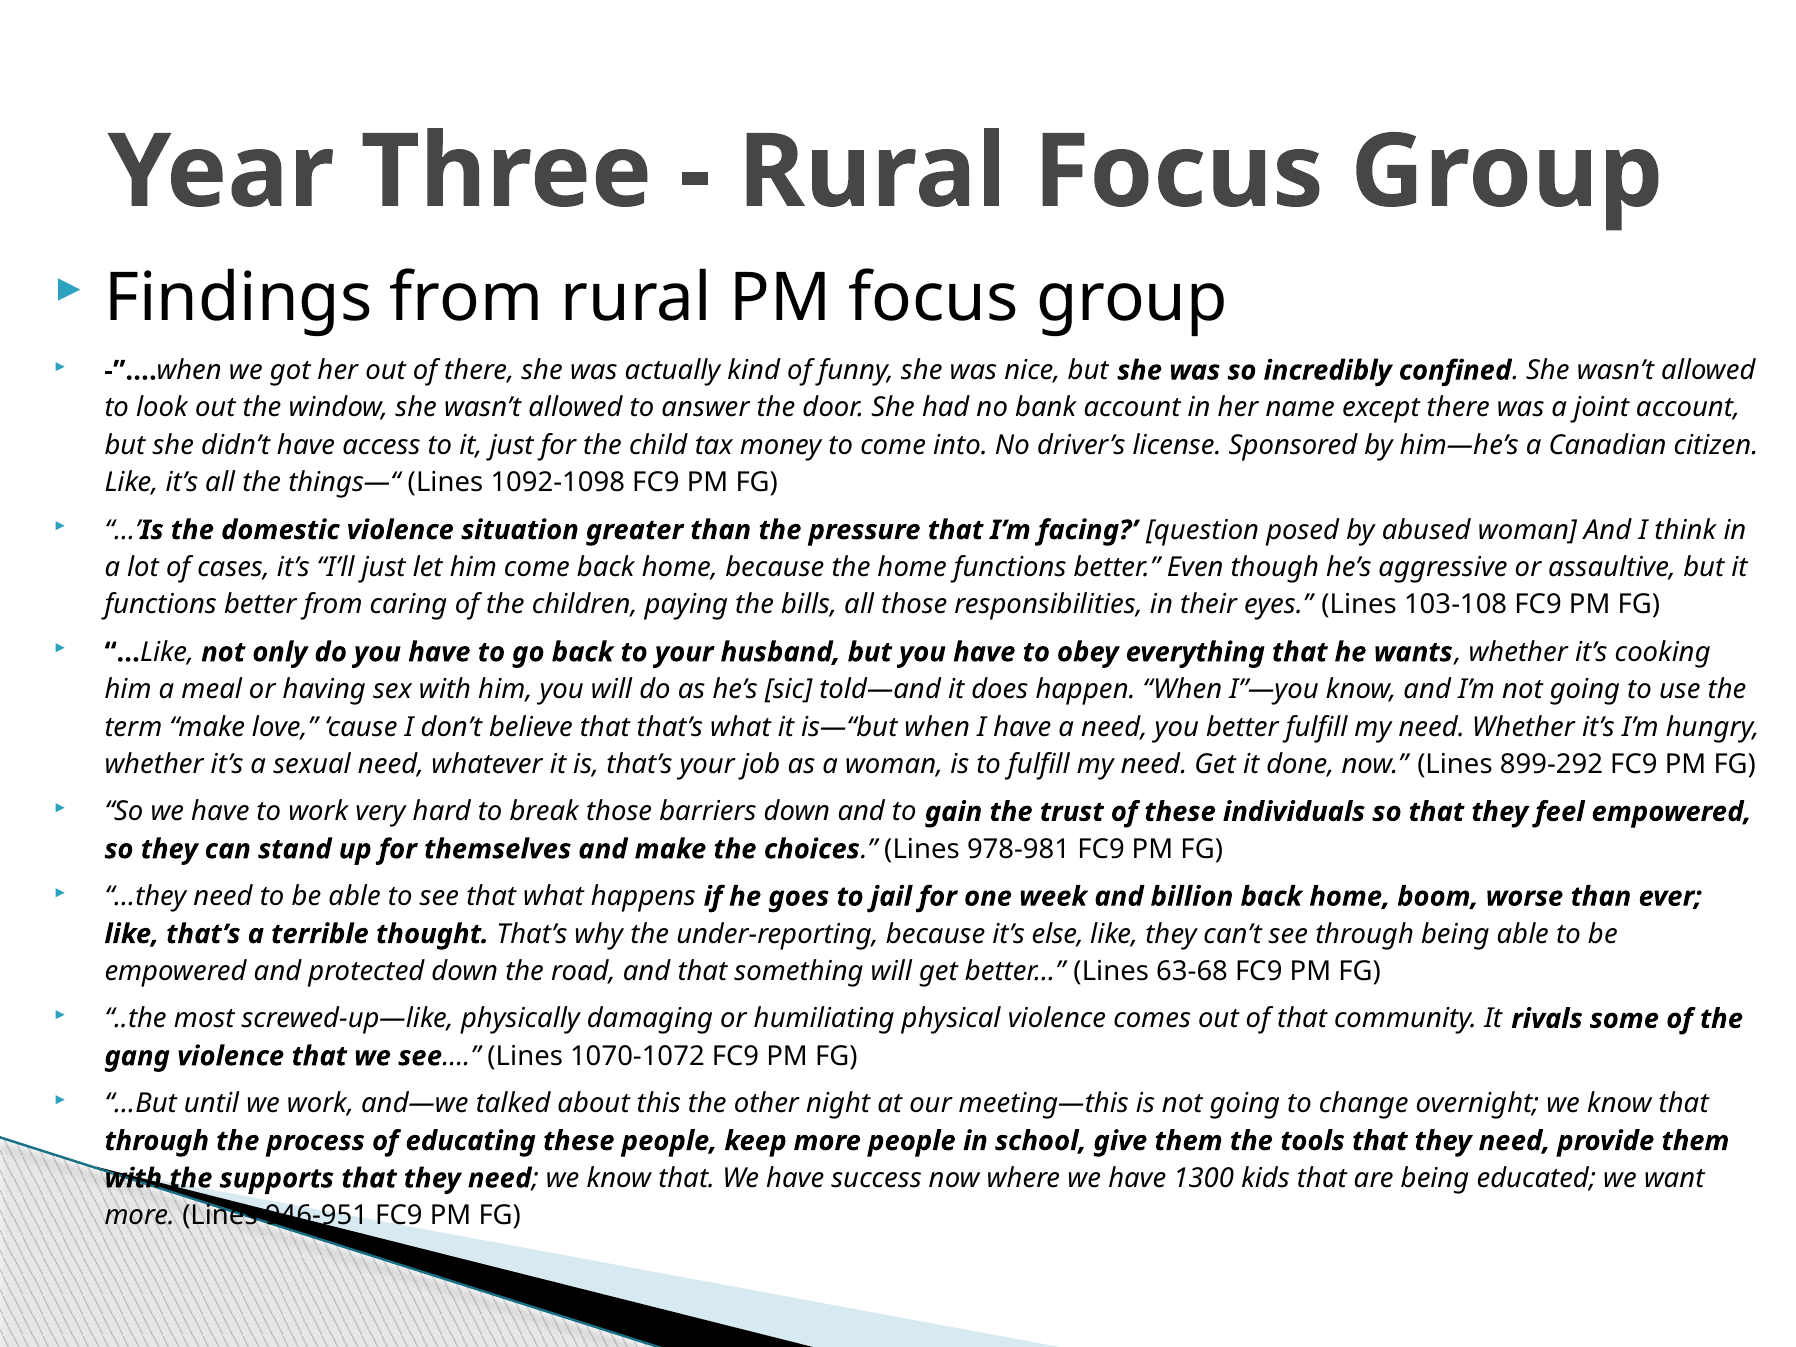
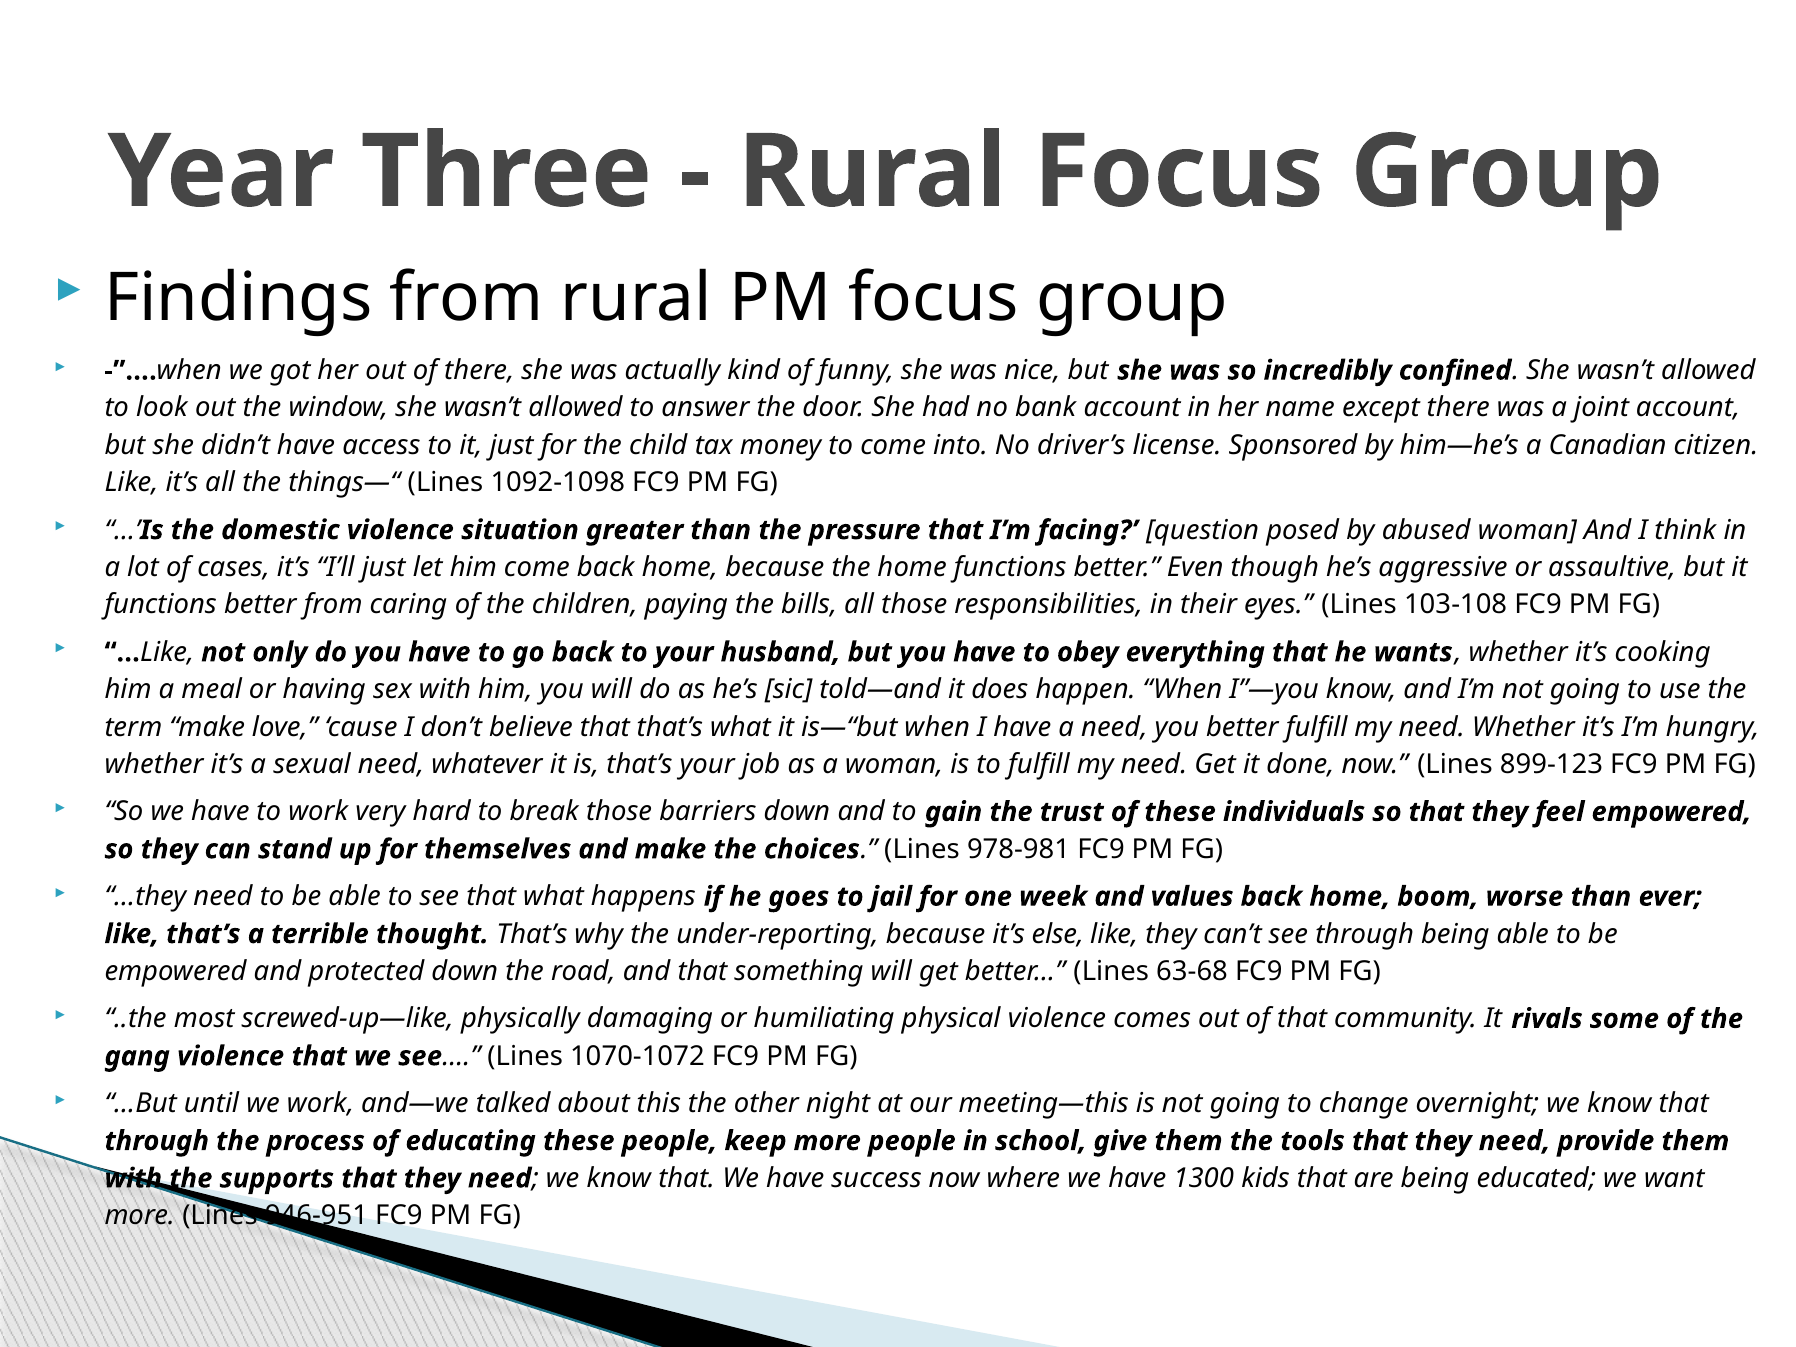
899-292: 899-292 -> 899-123 (1551, 764)
billion: billion -> values (1192, 897)
